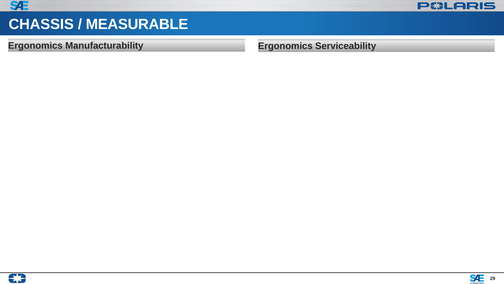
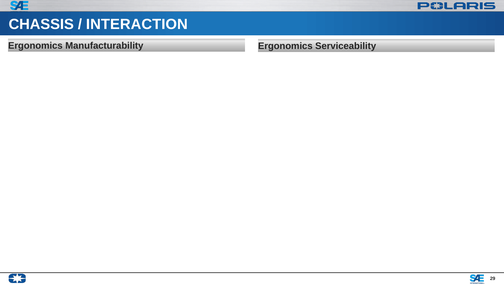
MEASURABLE: MEASURABLE -> INTERACTION (137, 24)
